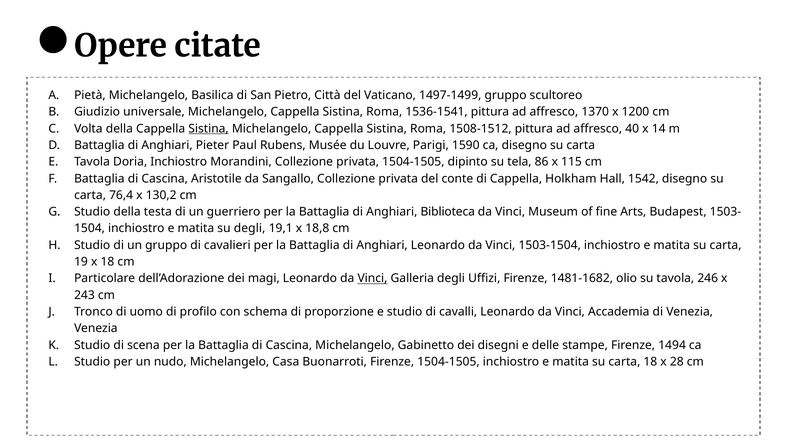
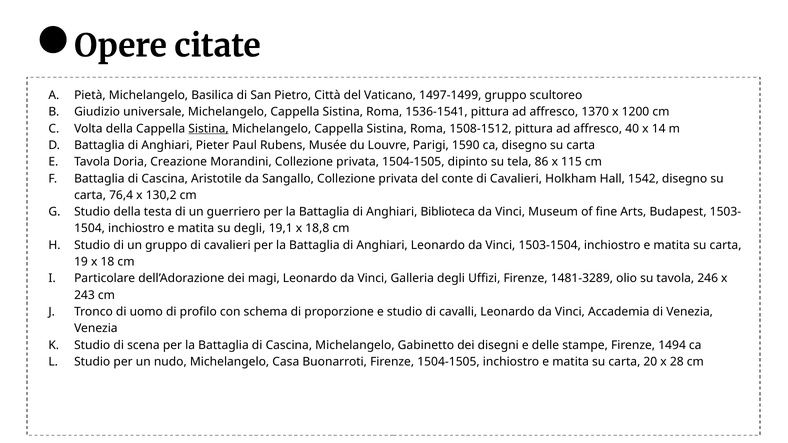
Doria Inchiostro: Inchiostro -> Creazione (179, 162)
conte di Cappella: Cappella -> Cavalieri (516, 179)
Vinci underline: present -> none (372, 279)
1481-1682: 1481-1682 -> 1481-3289 (582, 279)
carta 18: 18 -> 20 (650, 362)
